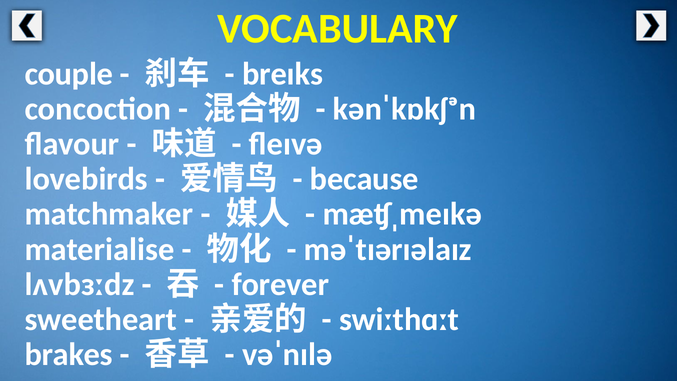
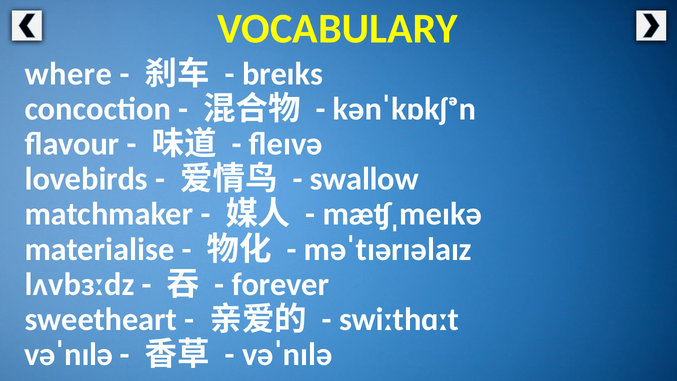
couple: couple -> where (68, 74)
because: because -> swallow (364, 179)
brakes: brakes -> vəˈnɪlə (69, 354)
